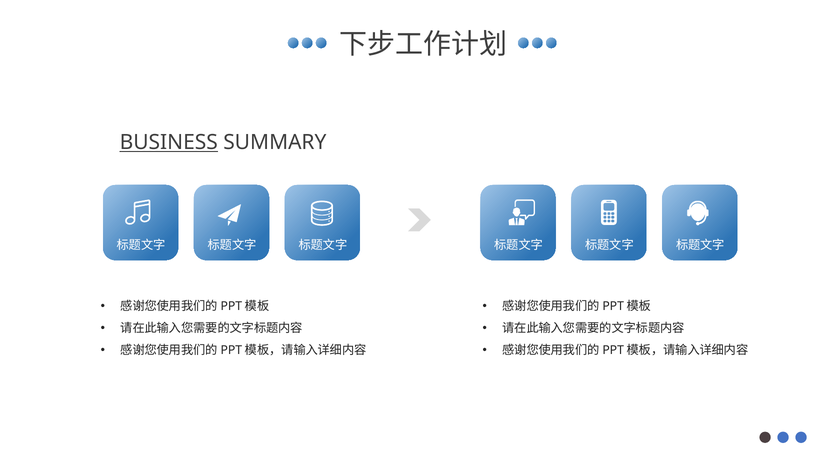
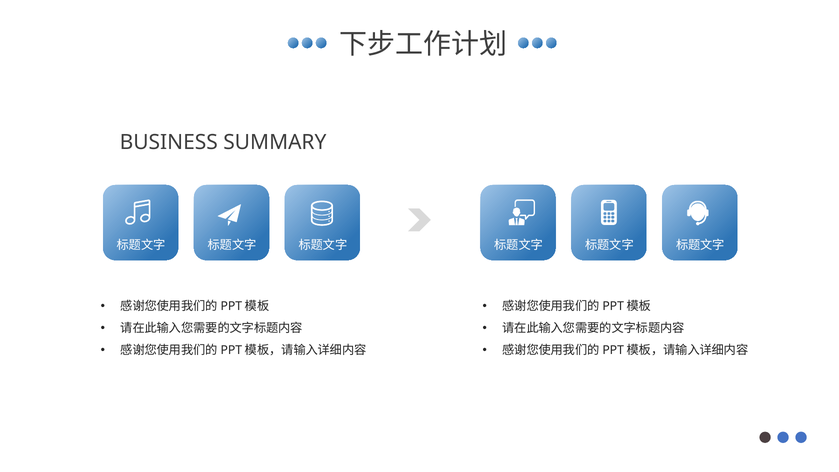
BUSINESS underline: present -> none (169, 142)
